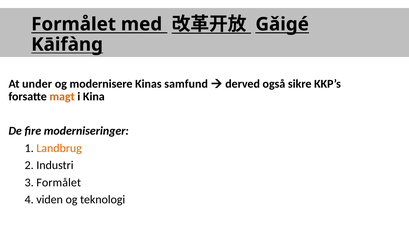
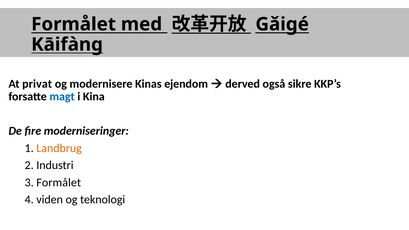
under: under -> privat (37, 84)
samfund: samfund -> ejendom (186, 84)
magt colour: orange -> blue (62, 97)
